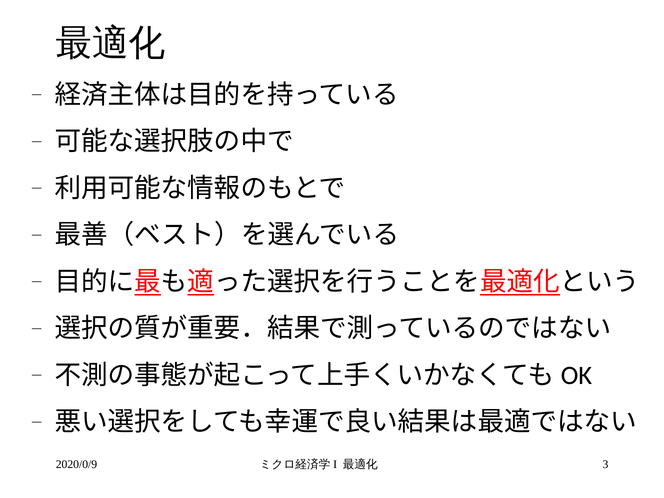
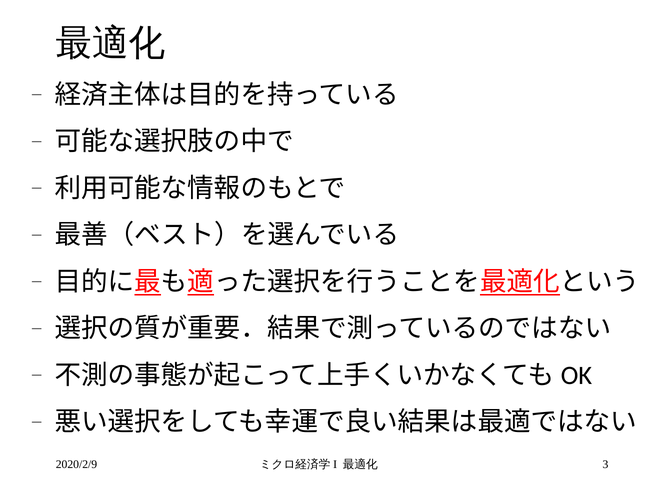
2020/0/9: 2020/0/9 -> 2020/2/9 (76, 464)
